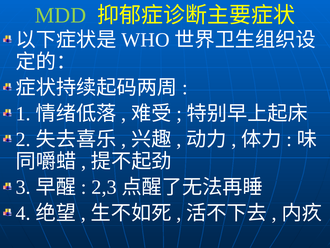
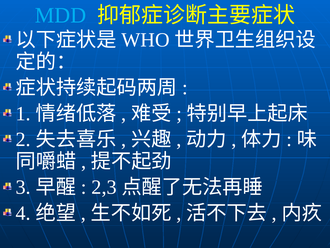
MDD colour: light green -> light blue (61, 15)
